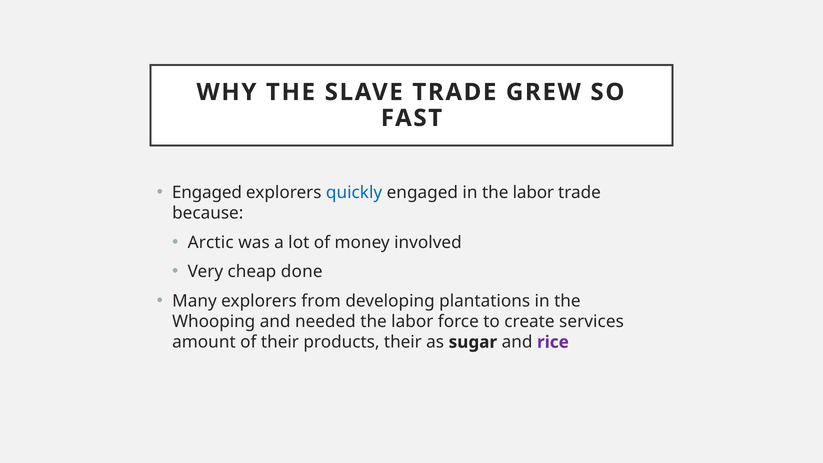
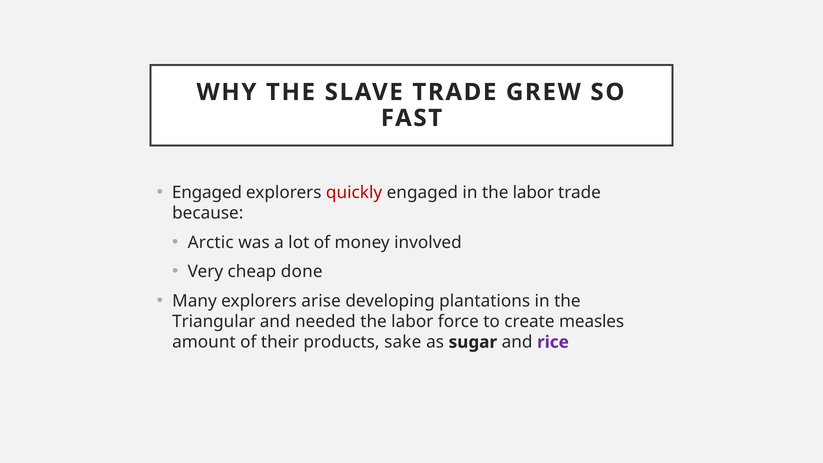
quickly colour: blue -> red (354, 193)
from: from -> arise (321, 301)
Whooping: Whooping -> Triangular (214, 321)
services: services -> measles (592, 321)
products their: their -> sake (403, 342)
